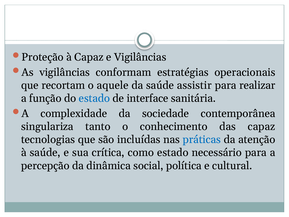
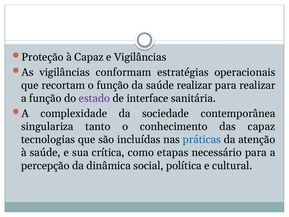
o aquele: aquele -> função (113, 85)
saúde assistir: assistir -> realizar (194, 85)
estado colour: blue -> purple (94, 98)
como estado: estado -> etapas (173, 152)
